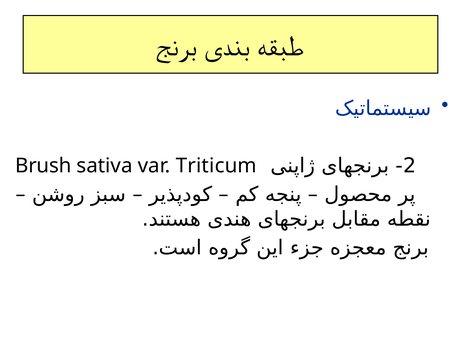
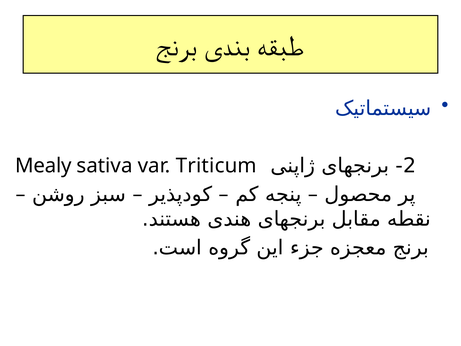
Brush: Brush -> Mealy (43, 166)
